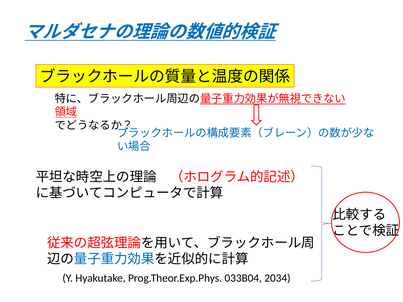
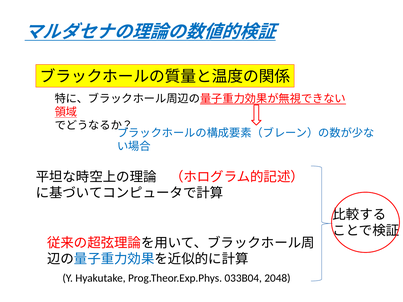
2034: 2034 -> 2048 (277, 278)
